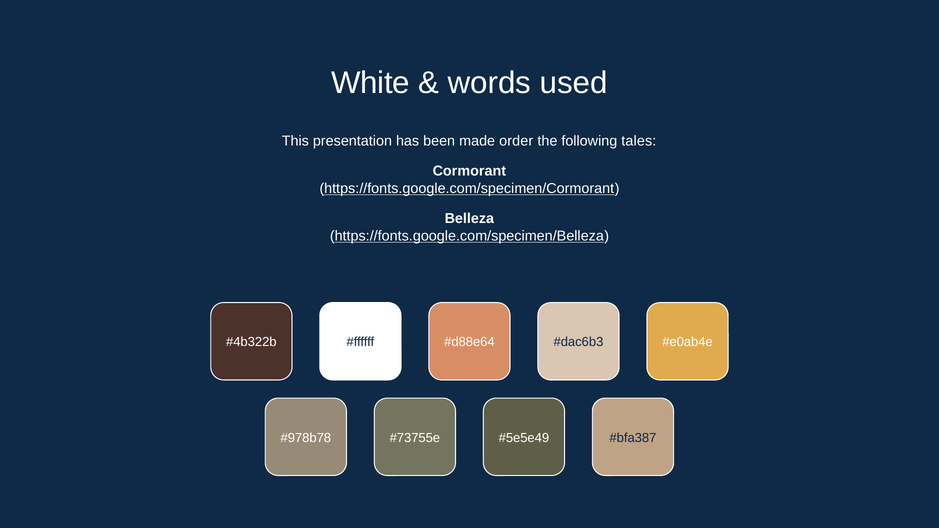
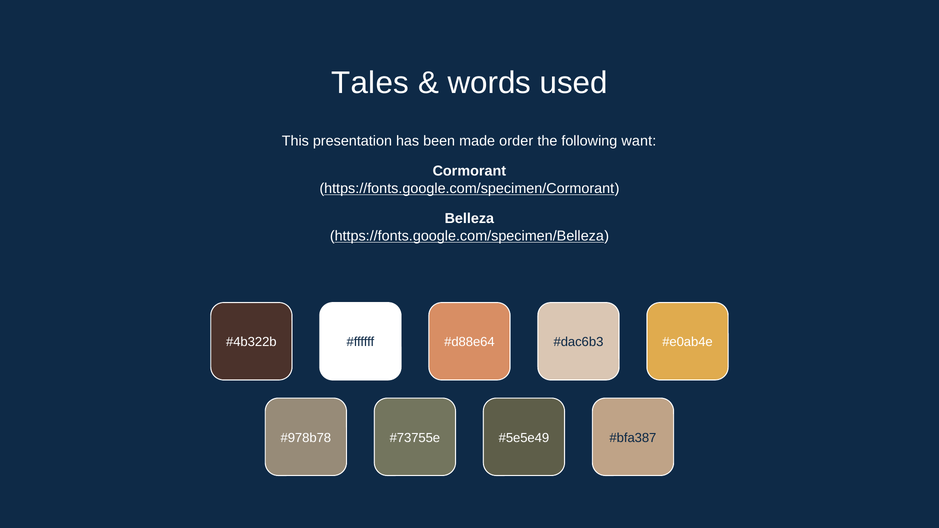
White: White -> Tales (370, 83)
tales: tales -> want (639, 141)
